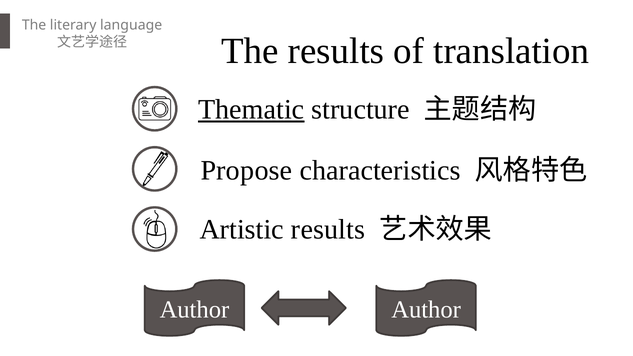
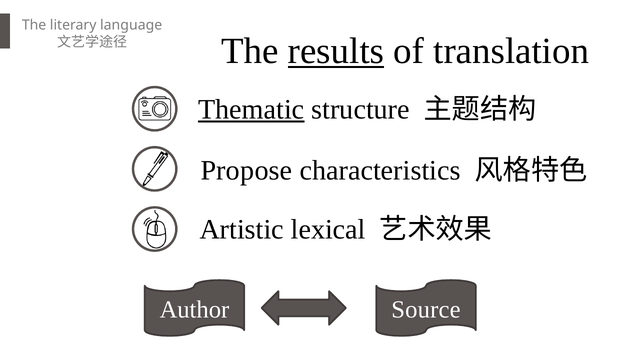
results underline: none -> present (336, 51)
Artistic results: results -> lexical (328, 230)
Author Author: Author -> Source (426, 310)
